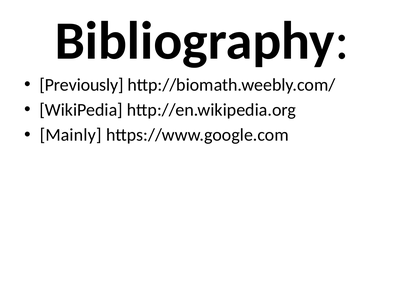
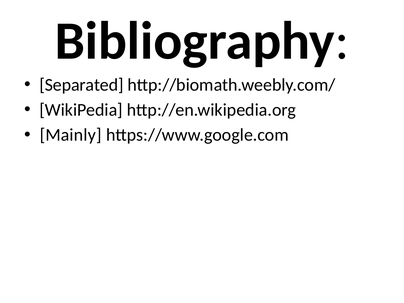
Previously: Previously -> Separated (81, 85)
